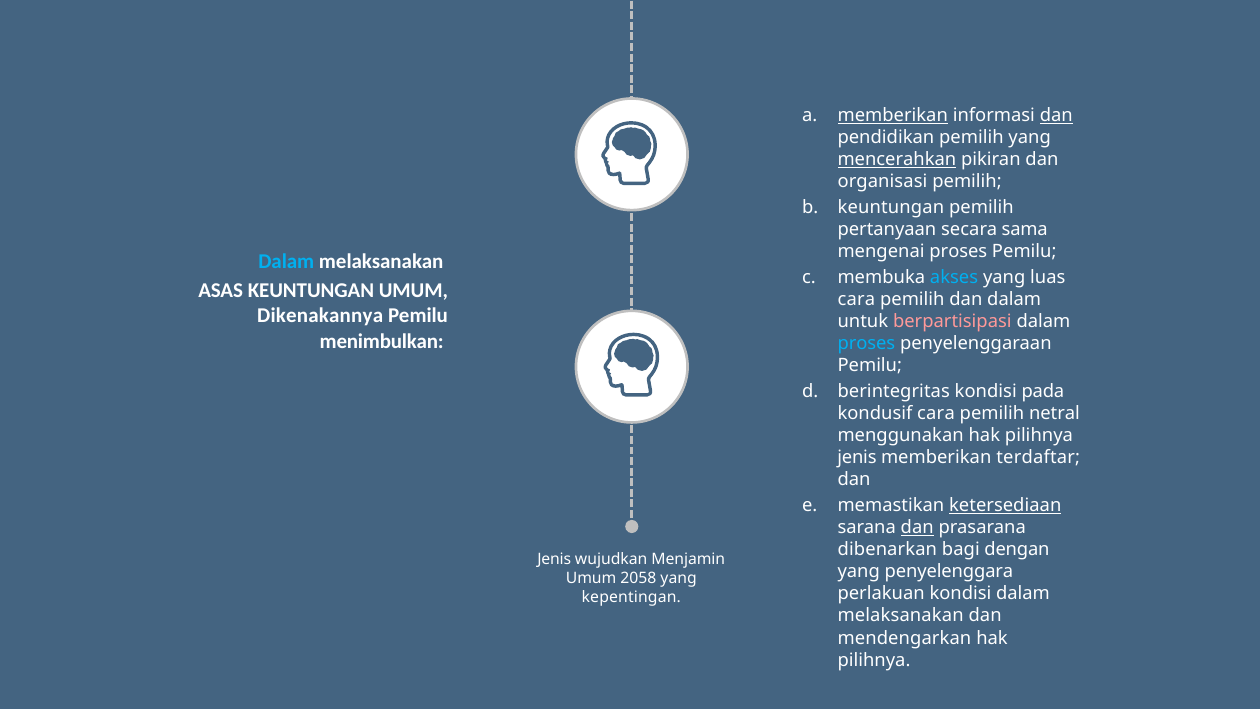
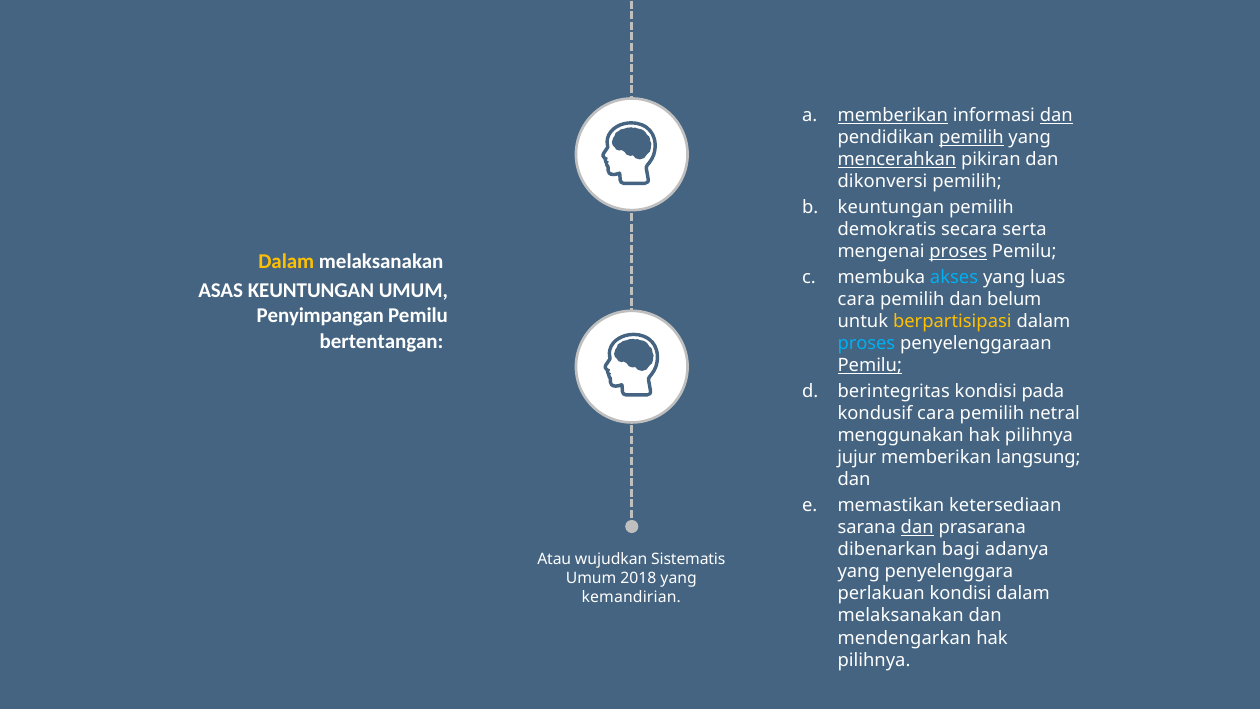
pemilih underline: none -> present (971, 138)
organisasi: organisasi -> dikonversi (882, 182)
pertanyaan: pertanyaan -> demokratis (887, 230)
sama: sama -> serta (1024, 230)
proses underline: none -> present (958, 252)
Dalam colour: light blue -> yellow (286, 261)
dan dalam: dalam -> belum (1014, 299)
Dikenakannya: Dikenakannya -> Penyimpangan (320, 316)
berpartisipasi colour: pink -> yellow (952, 321)
menimbulkan: menimbulkan -> bertentangan (382, 341)
Pemilu underline: none -> present (870, 366)
jenis: jenis -> jujur (857, 458)
terdaftar: terdaftar -> langsung (1038, 458)
ketersediaan underline: present -> none (1005, 505)
dengan: dengan -> adanya (1017, 549)
Jenis: Jenis -> Atau (554, 559)
Menjamin: Menjamin -> Sistematis (688, 559)
2058: 2058 -> 2018 (638, 578)
kepentingan: kepentingan -> kemandirian (631, 597)
